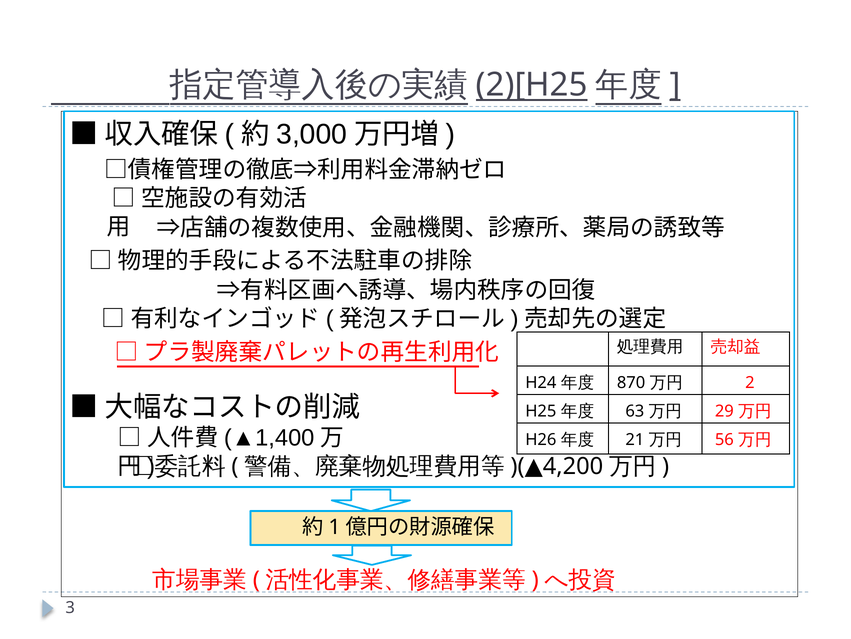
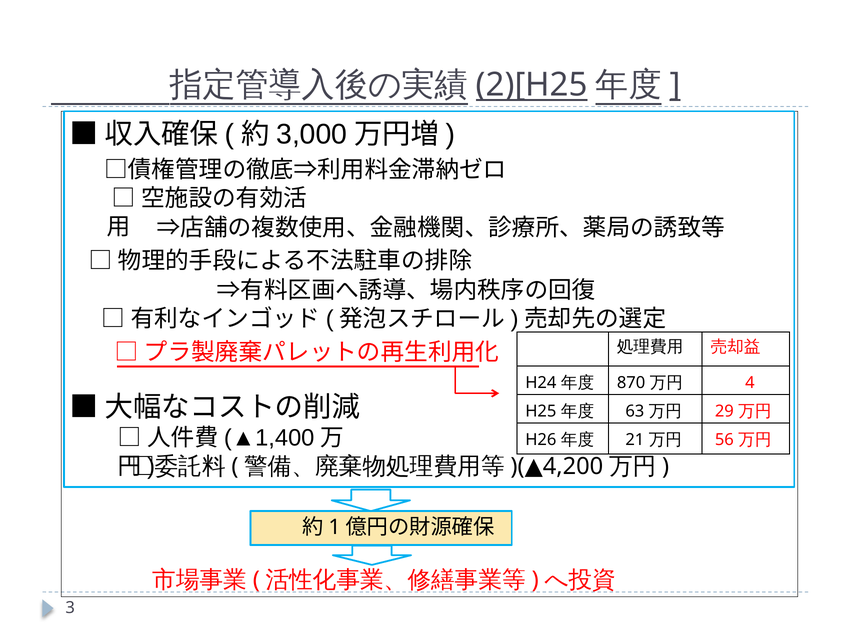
2: 2 -> 4 (750, 382)
